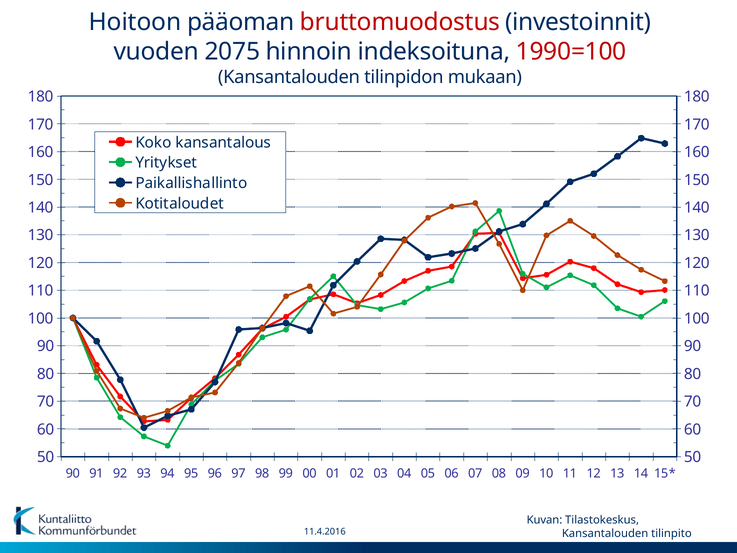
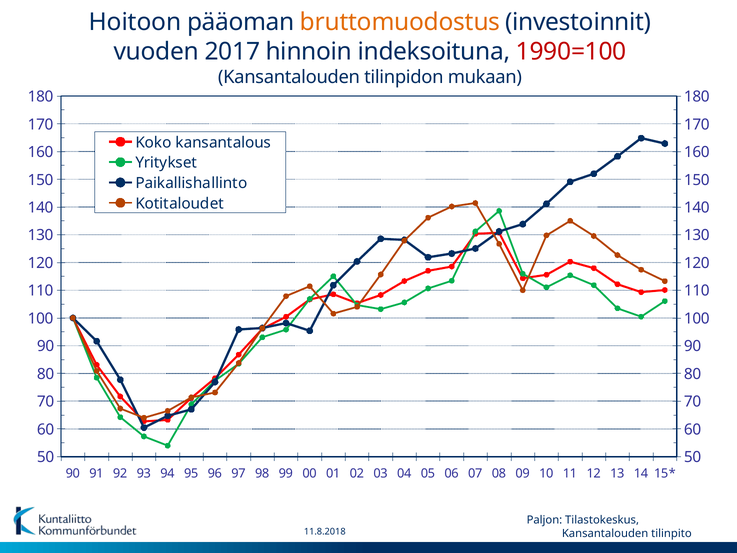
bruttomuodostus colour: red -> orange (400, 22)
2075: 2075 -> 2017 (232, 52)
Kuvan: Kuvan -> Paljon (544, 520)
11.4.2016: 11.4.2016 -> 11.8.2018 (325, 531)
